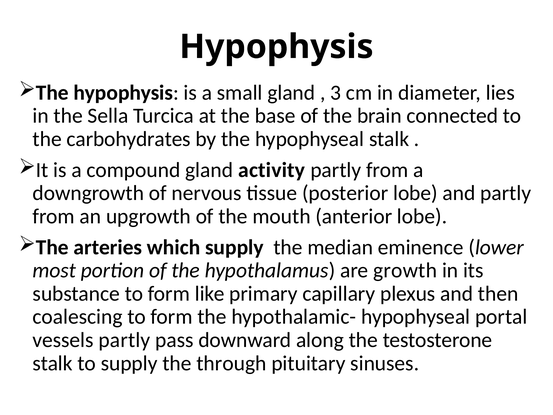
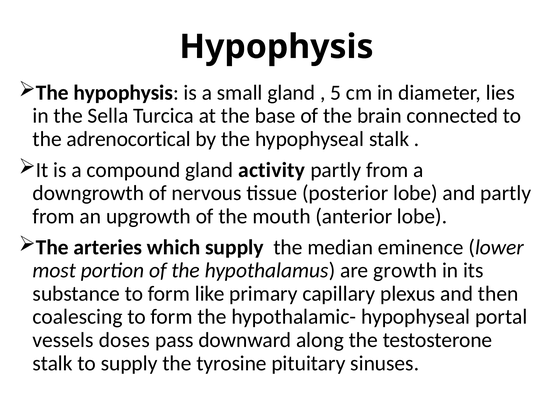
3: 3 -> 5 (336, 93)
carbohydrates: carbohydrates -> adrenocortical (129, 139)
vessels partly: partly -> doses (124, 340)
through: through -> tyrosine (232, 363)
